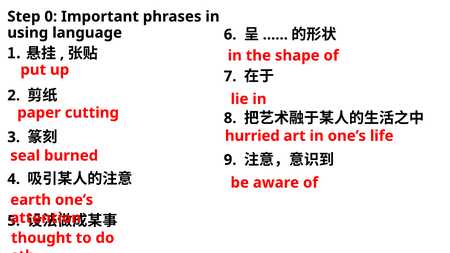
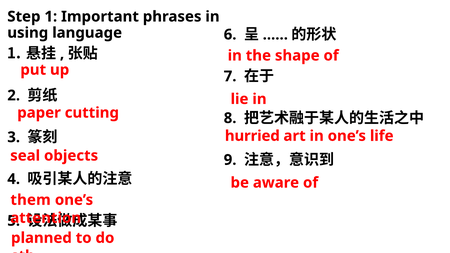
Step 0: 0 -> 1 (51, 17)
burned: burned -> objects (71, 156)
earth: earth -> them (31, 200)
thought: thought -> planned (41, 238)
